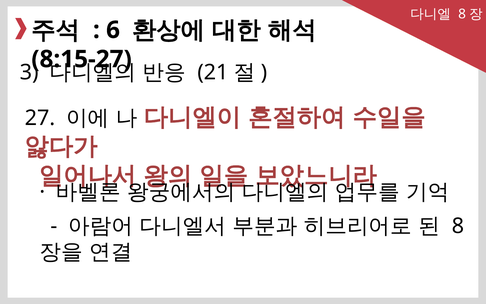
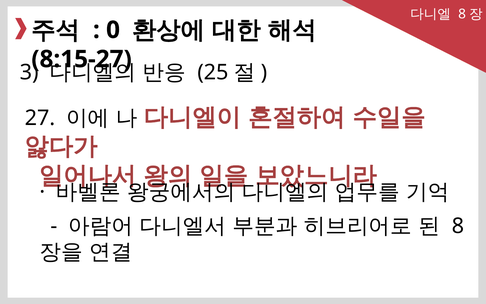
6: 6 -> 0 (113, 30)
21: 21 -> 25 (213, 72)
